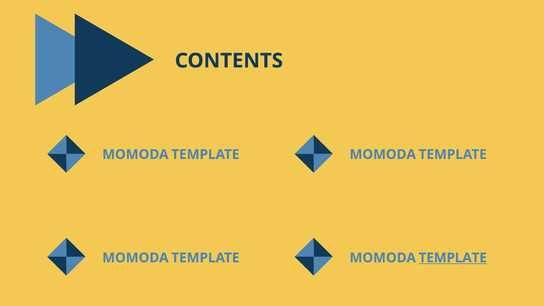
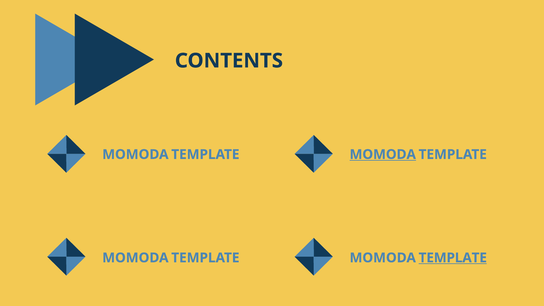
MOMODA underline: none -> present (383, 154)
